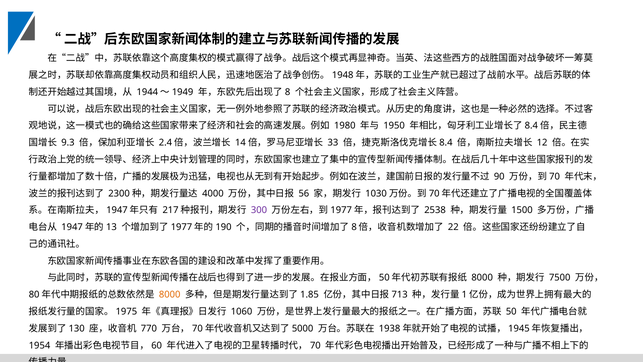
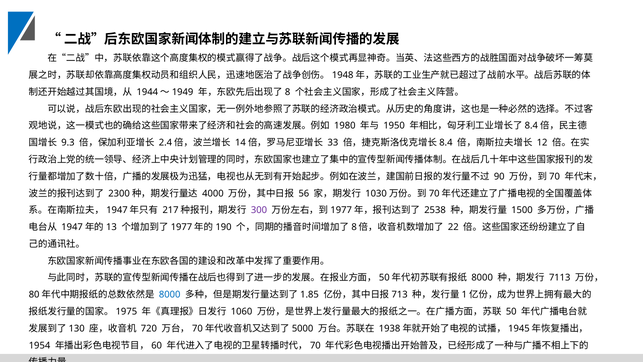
7500: 7500 -> 7113 (560, 278)
8000 colour: orange -> blue (170, 295)
770: 770 -> 720 (149, 328)
